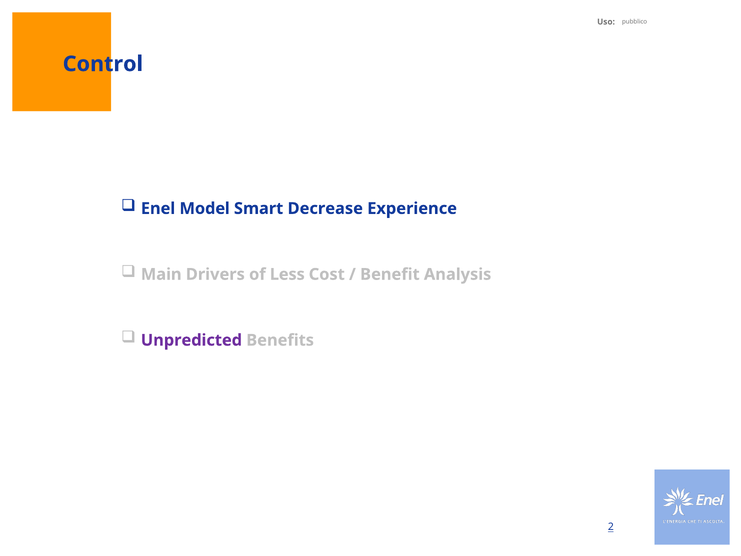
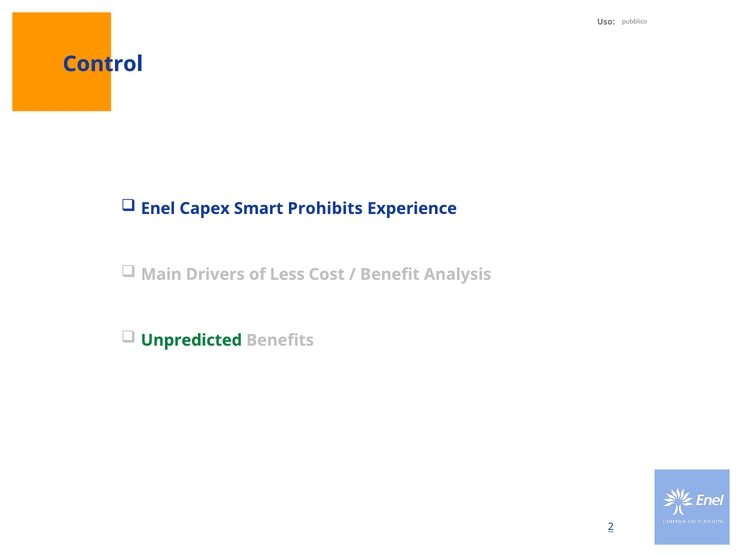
Model: Model -> Capex (205, 208)
Decrease: Decrease -> Prohibits (325, 208)
Unpredicted colour: purple -> green (191, 340)
